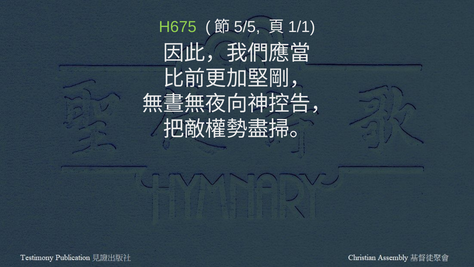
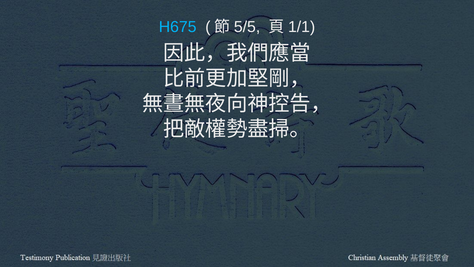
H675 colour: light green -> light blue (178, 27)
